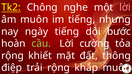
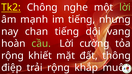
lời colour: pink -> light green (125, 7)
âm muôn: muôn -> mạnh (34, 19)
ngày: ngày -> chan (36, 32)
bước: bước -> vang (119, 32)
